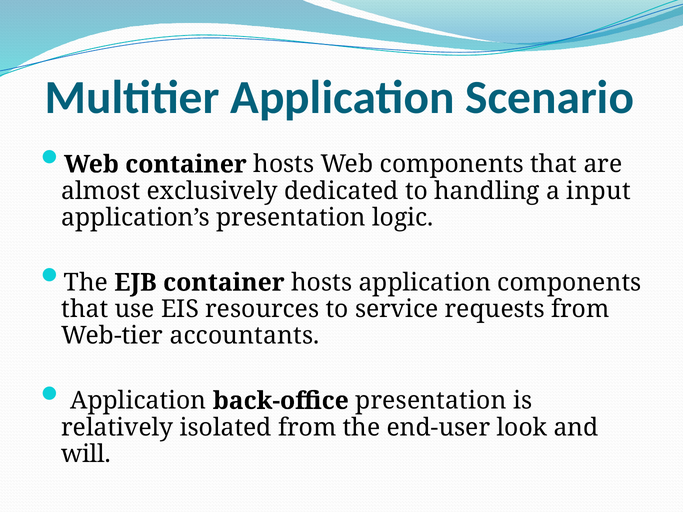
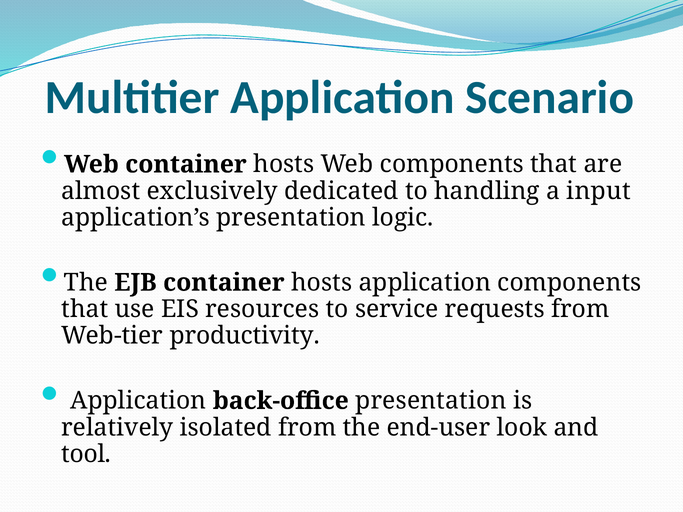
accountants: accountants -> productivity (245, 336)
will: will -> tool (86, 454)
